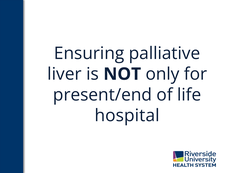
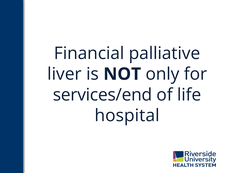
Ensuring: Ensuring -> Financial (89, 53)
present/end: present/end -> services/end (103, 95)
